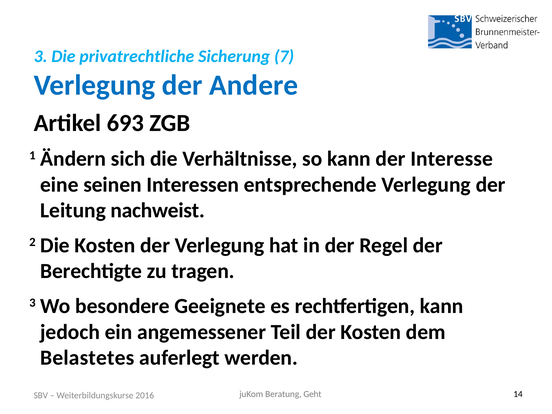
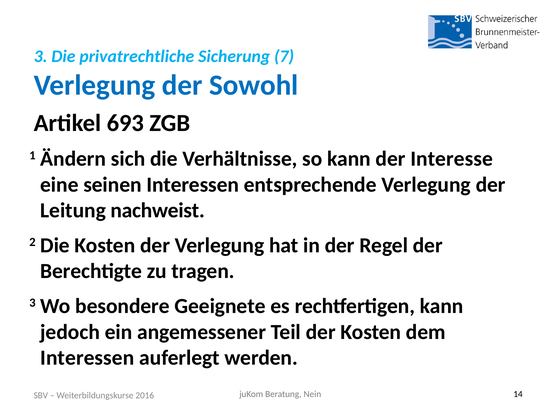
Andere: Andere -> Sowohl (254, 85)
Belastetes: Belastetes -> Interessen (87, 358)
Geht: Geht -> Nein (312, 394)
